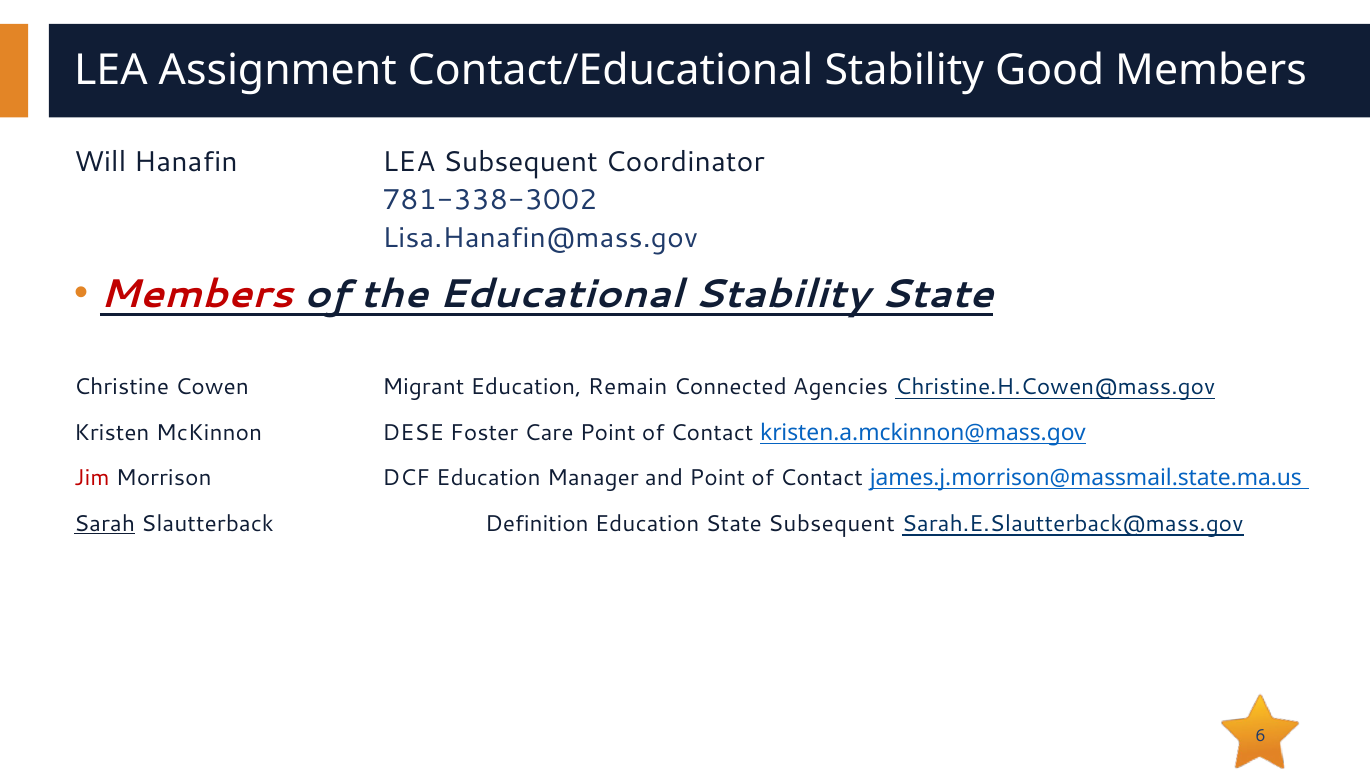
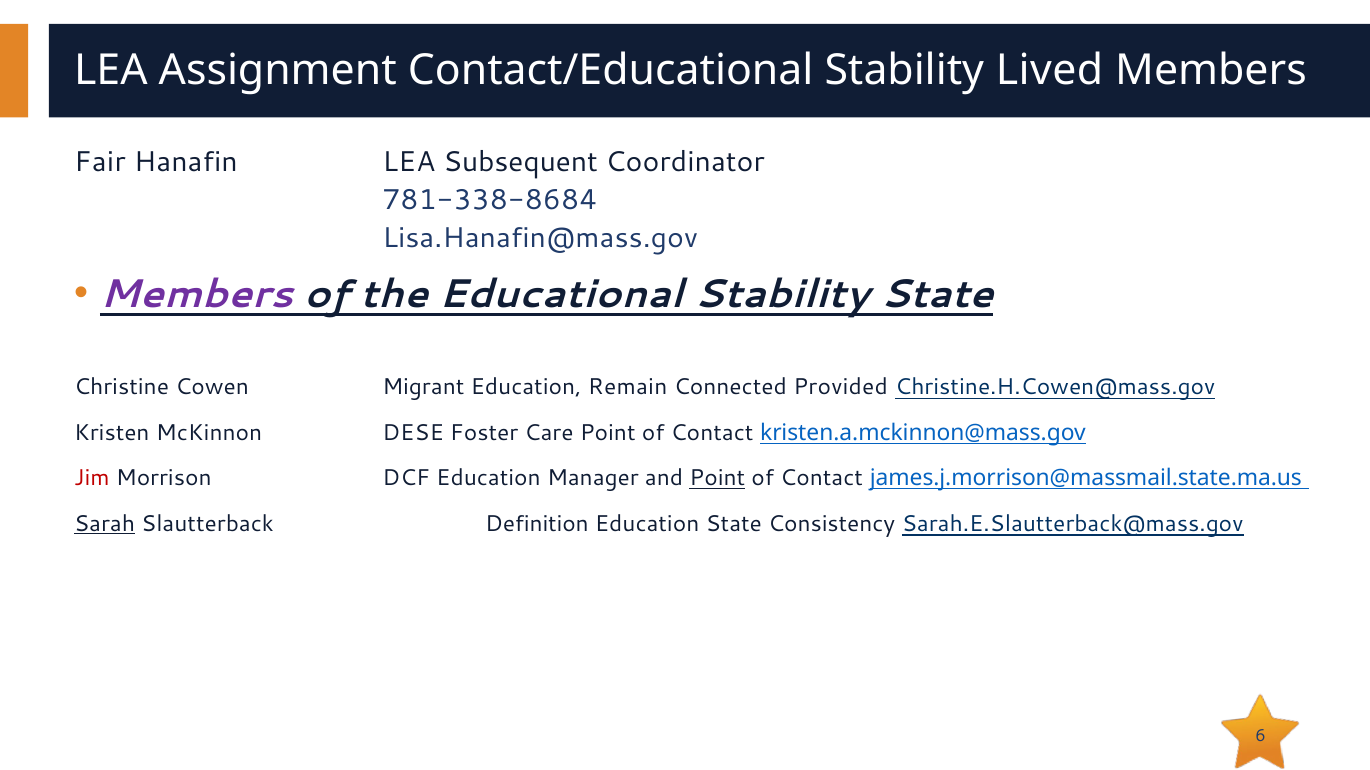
Good: Good -> Lived (1049, 70)
Will: Will -> Fair (100, 163)
781-338-3002: 781-338-3002 -> 781-338-8684 (490, 200)
Members colour: red -> purple (196, 295)
Agencies: Agencies -> Provided (841, 387)
Point underline: none -> present (717, 479)
State Subsequent: Subsequent -> Consistency (832, 524)
